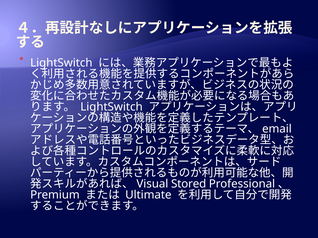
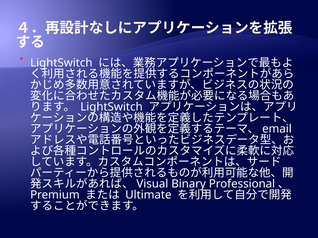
Stored: Stored -> Binary (189, 184)
